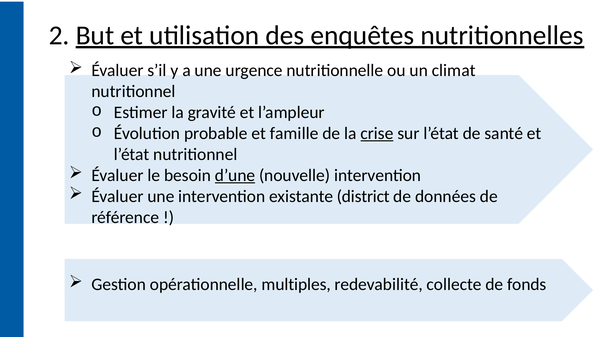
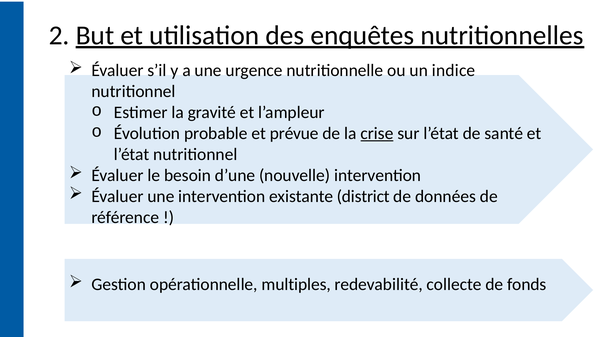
climat: climat -> indice (454, 70)
famille: famille -> prévue (294, 133)
d’une underline: present -> none (235, 175)
